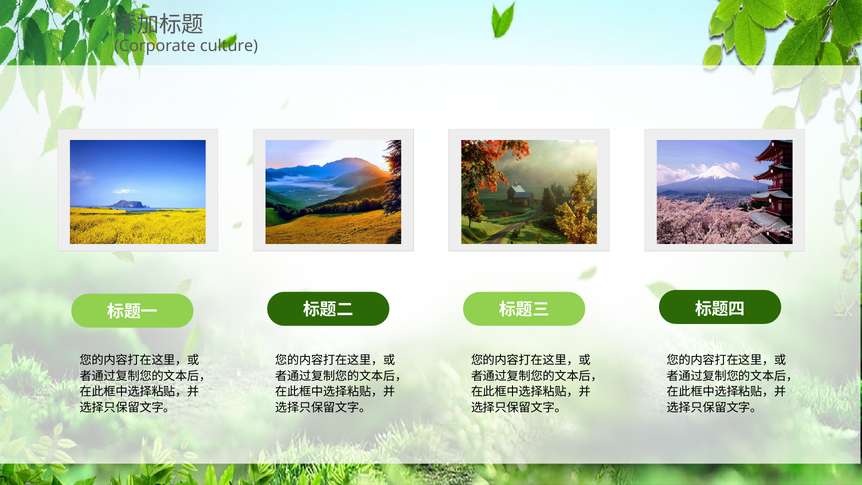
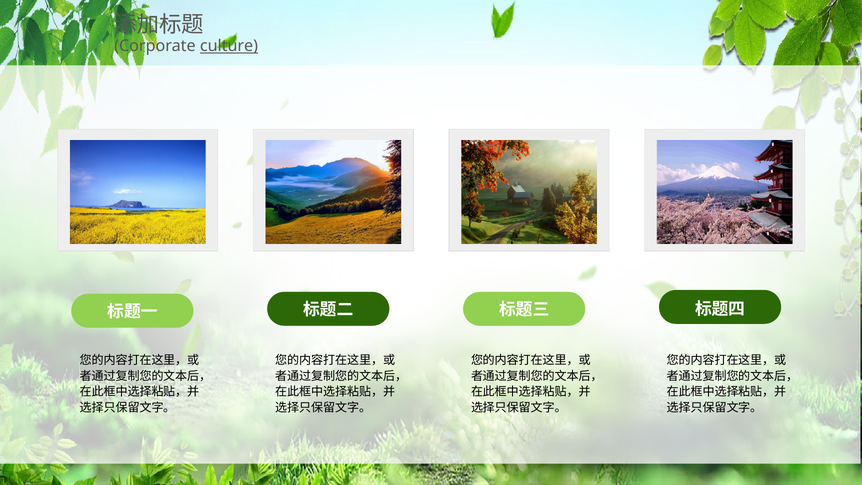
culture underline: none -> present (229, 46)
